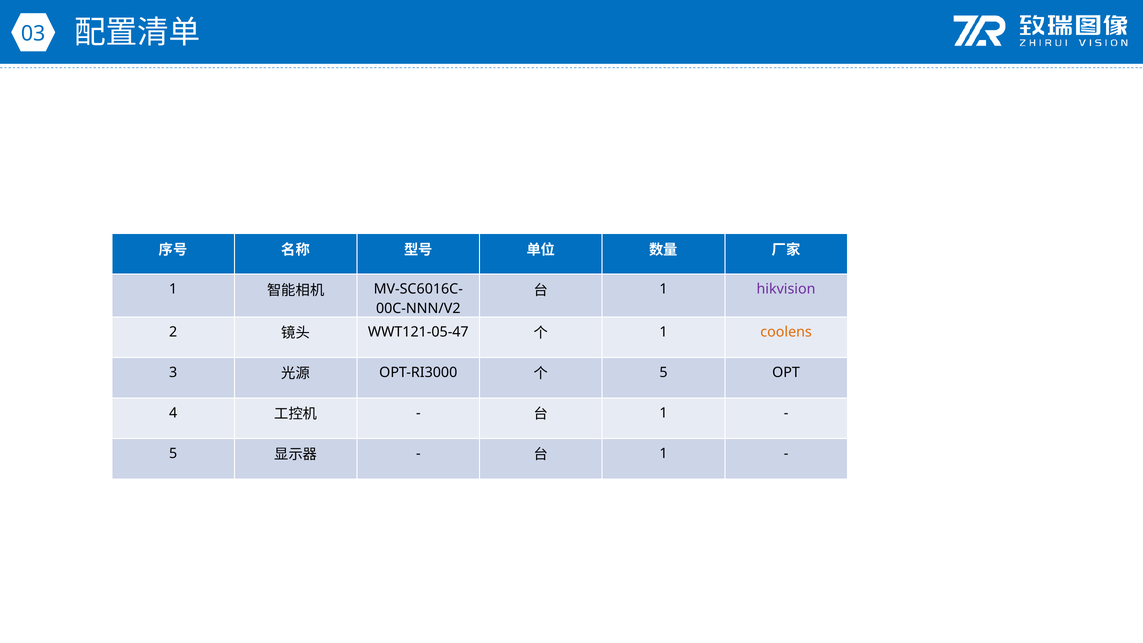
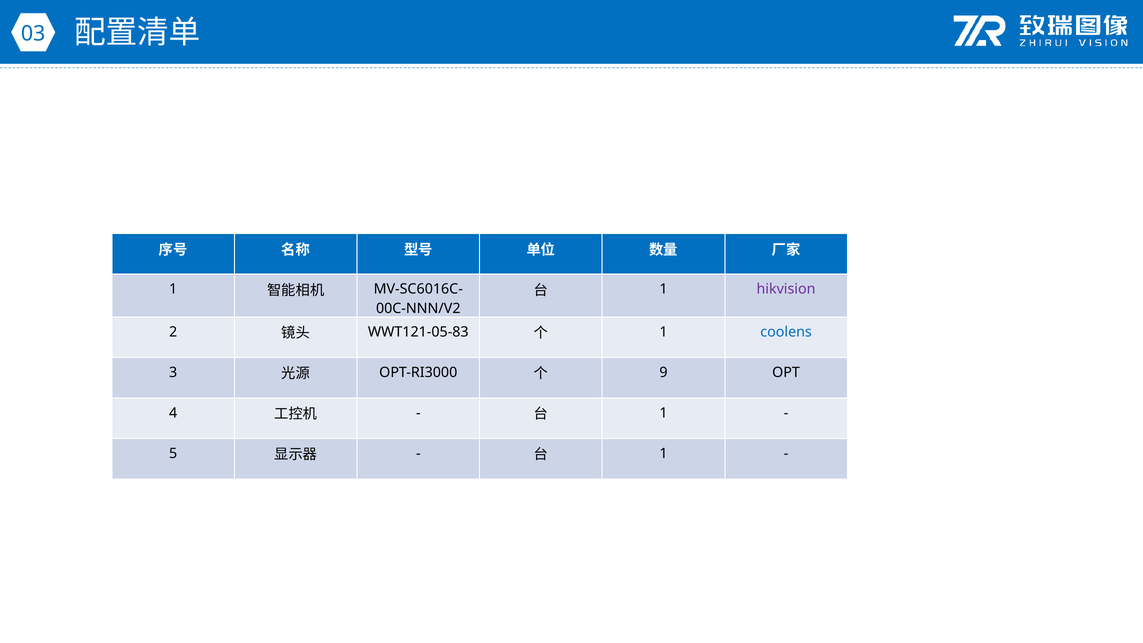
WWT121-05-47: WWT121-05-47 -> WWT121-05-83 (418, 332)
coolens colour: orange -> blue (786, 332)
5: 5 -> 9 (664, 372)
